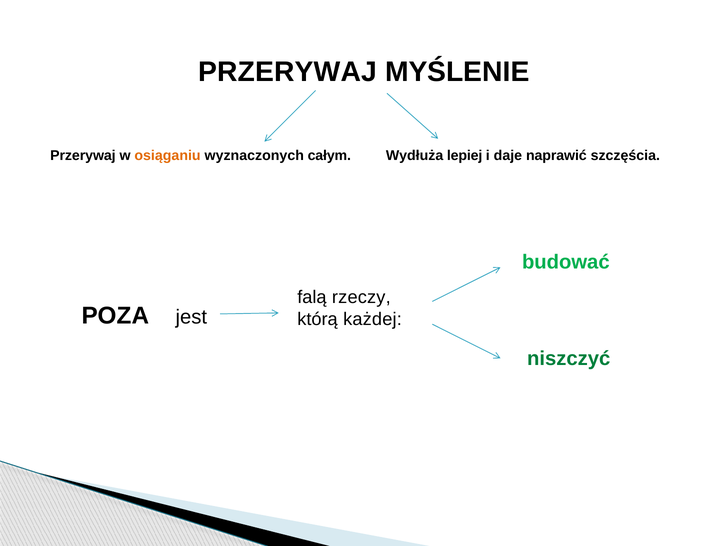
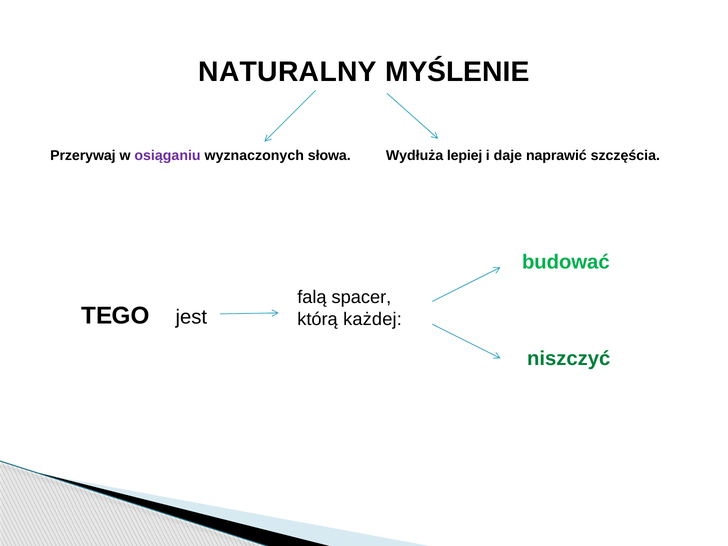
PRZERYWAJ: PRZERYWAJ -> NATURALNY (288, 72)
osiąganiu colour: orange -> purple (168, 155)
całym: całym -> słowa (329, 155)
rzeczy: rzeczy -> spacer (361, 297)
POZA: POZA -> TEGO (115, 316)
